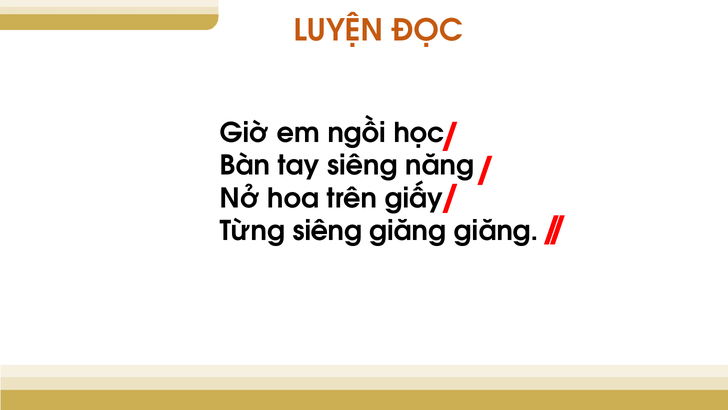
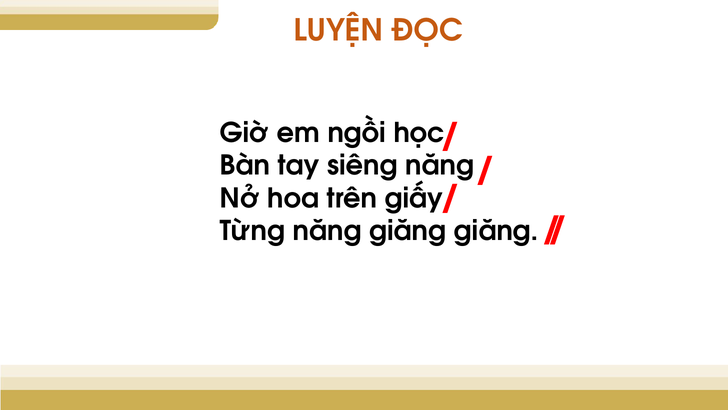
Từng siêng: siêng -> năng (327, 231)
